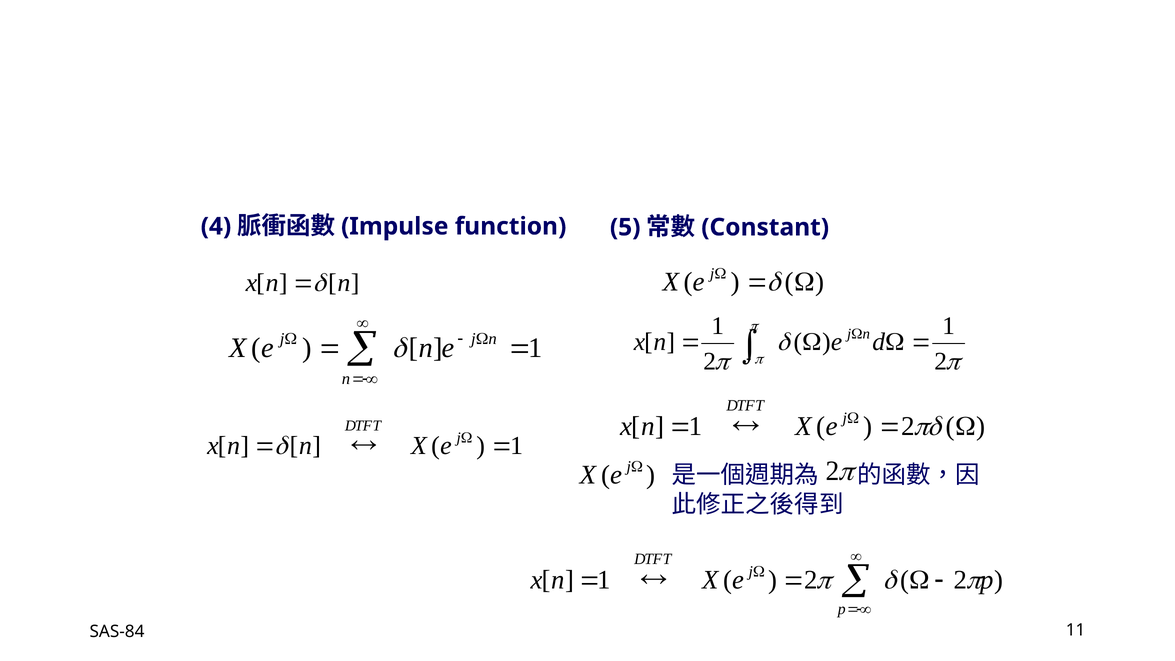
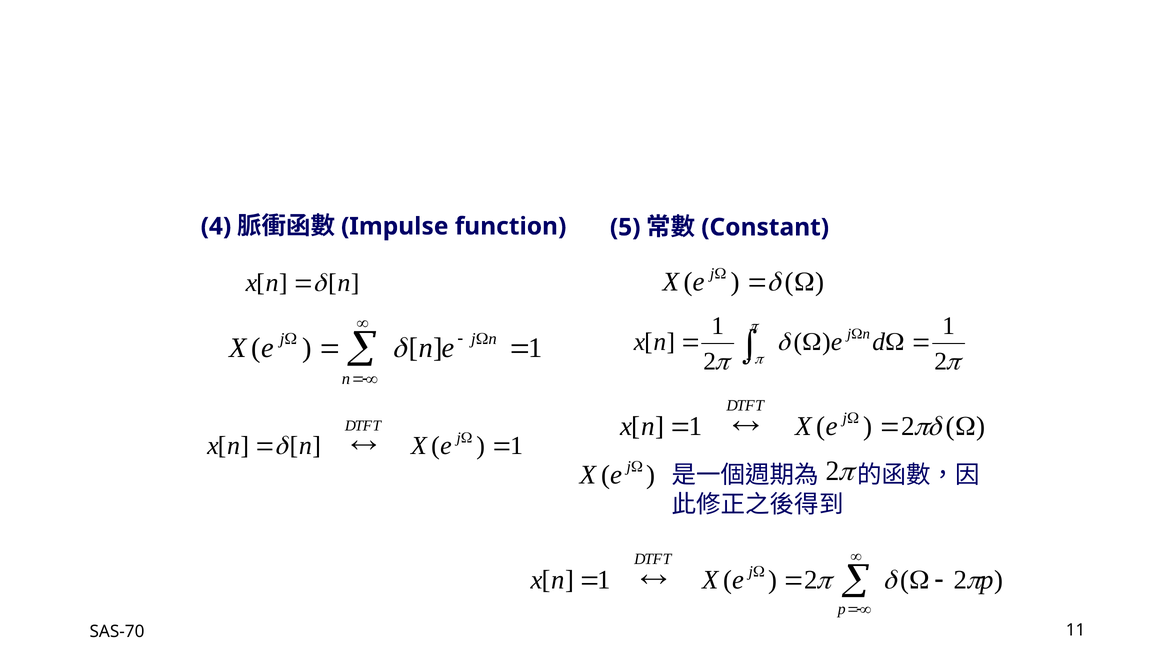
SAS-84: SAS-84 -> SAS-70 (117, 631)
